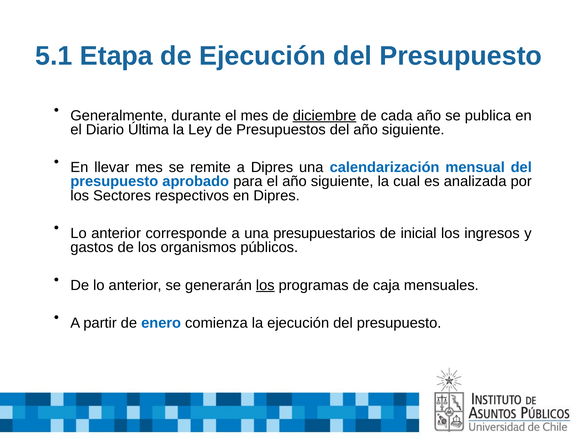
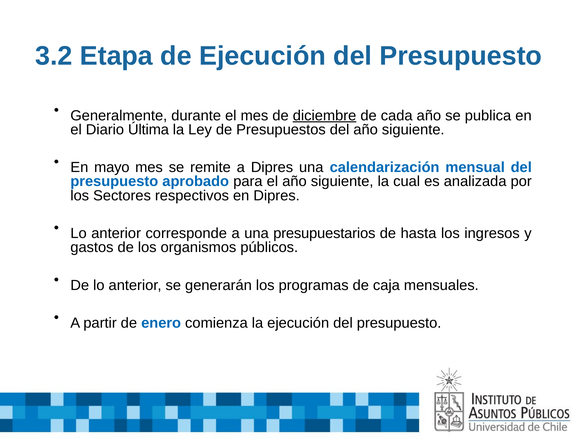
5.1: 5.1 -> 3.2 (54, 56)
llevar: llevar -> mayo (112, 168)
inicial: inicial -> hasta (419, 234)
los underline: present -> none (265, 286)
